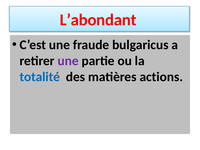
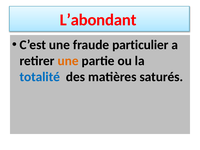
bulgaricus: bulgaricus -> particulier (140, 45)
une colour: purple -> orange (68, 61)
actions: actions -> saturés (161, 77)
